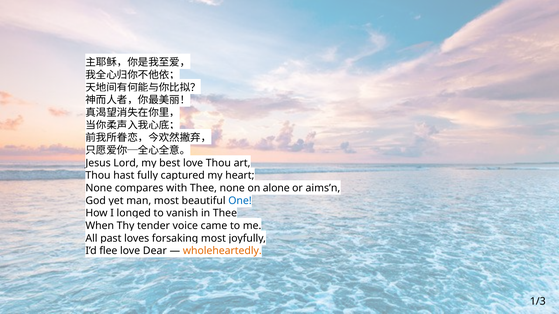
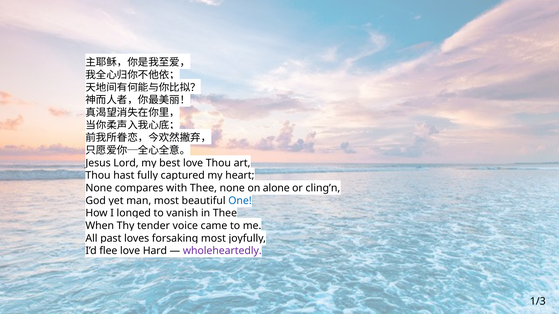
aims’n: aims’n -> cling’n (323, 188)
Dear: Dear -> Hard (155, 251)
wholeheartedly colour: orange -> purple (222, 251)
